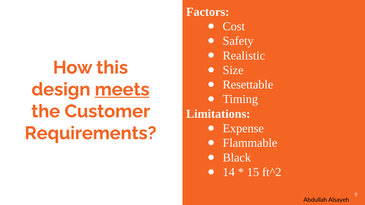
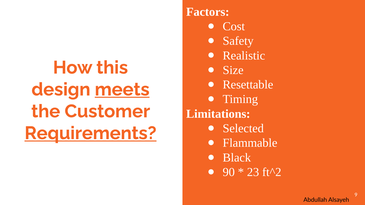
Expense: Expense -> Selected (243, 129)
Requirements underline: none -> present (90, 133)
14: 14 -> 90 (229, 172)
15: 15 -> 23 (253, 172)
